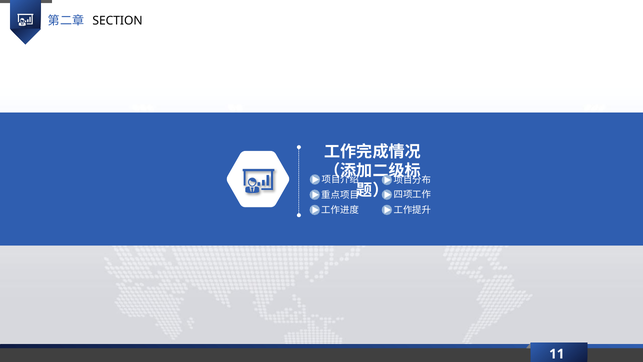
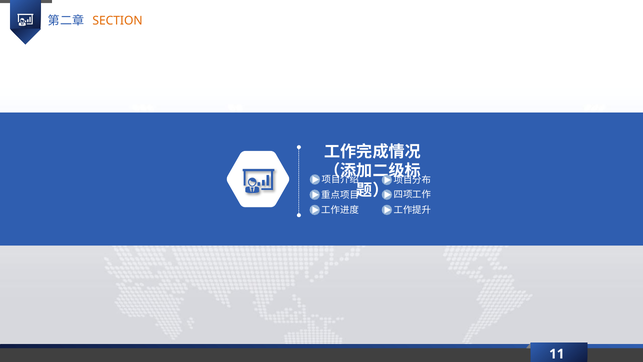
SECTION colour: black -> orange (118, 21)
